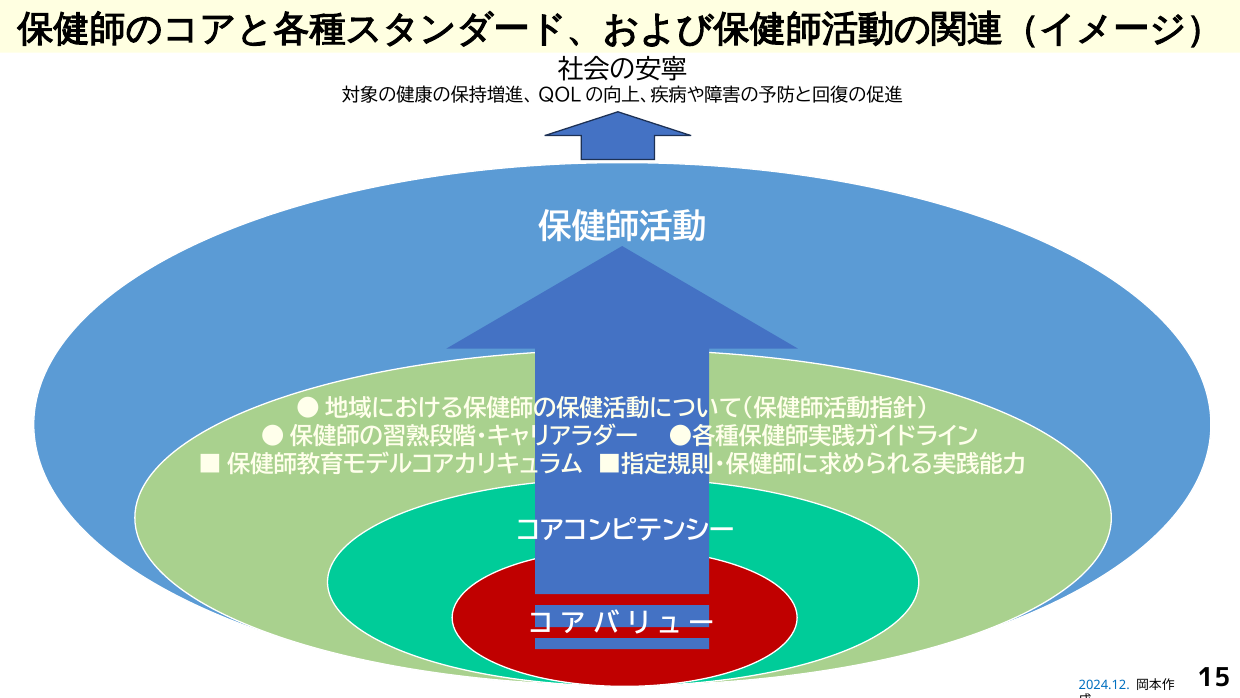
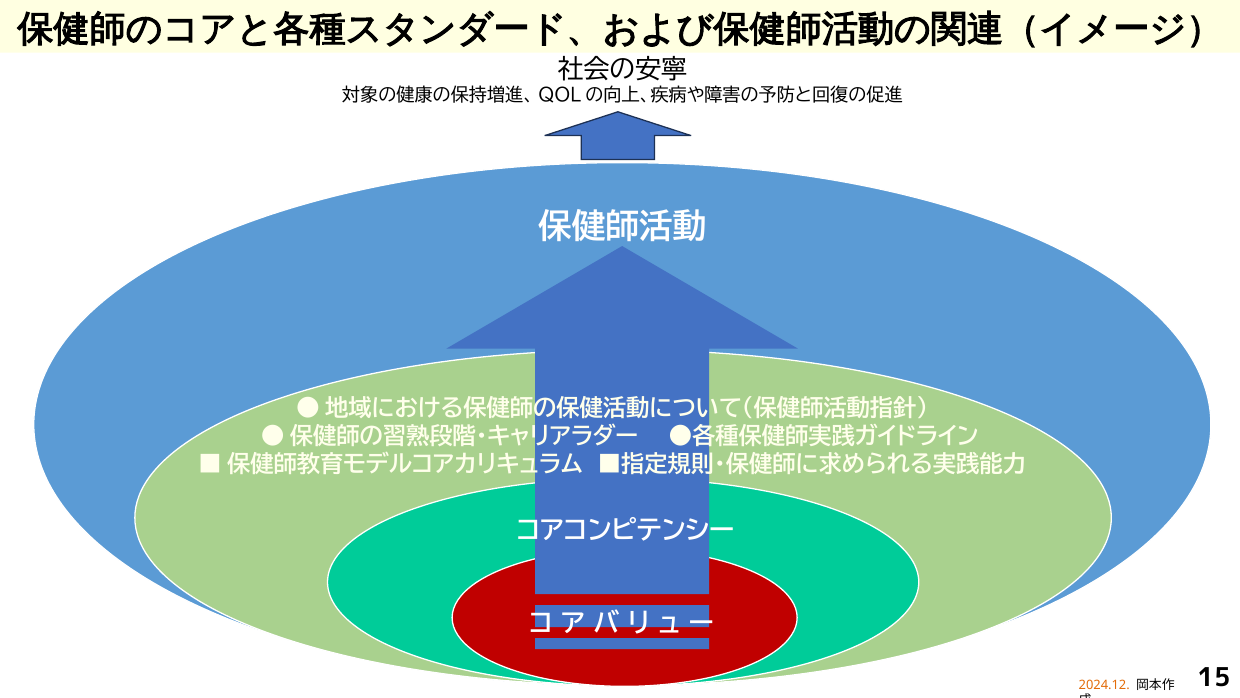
2024.12 colour: blue -> orange (1104, 685)
